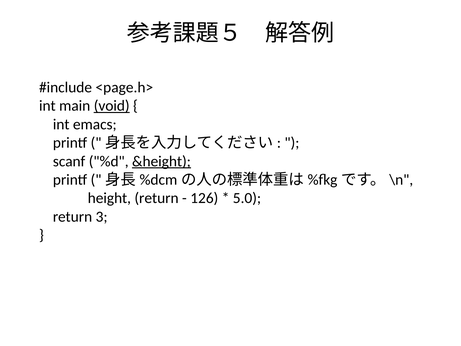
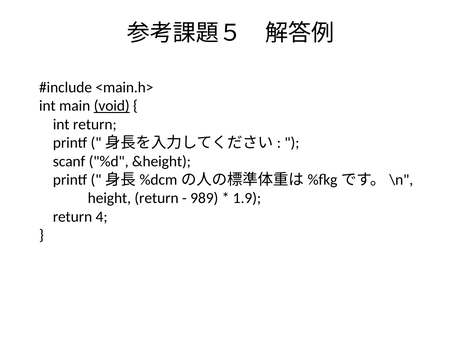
<page.h>: <page.h> -> <main.h> (124, 87)
int emacs: emacs -> return (95, 124)
&height underline: present -> none (161, 161)
126: 126 -> 989 (204, 198)
5.0: 5.0 -> 1.9 (247, 198)
3: 3 -> 4 (102, 216)
